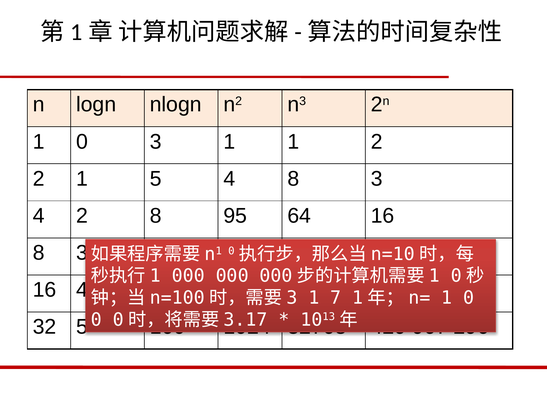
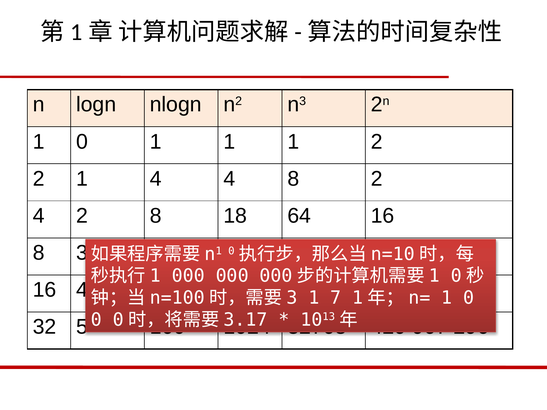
0 3: 3 -> 1 (156, 142)
1 5: 5 -> 4 (156, 179)
4 8 3: 3 -> 2 (377, 179)
95: 95 -> 18 (235, 216)
